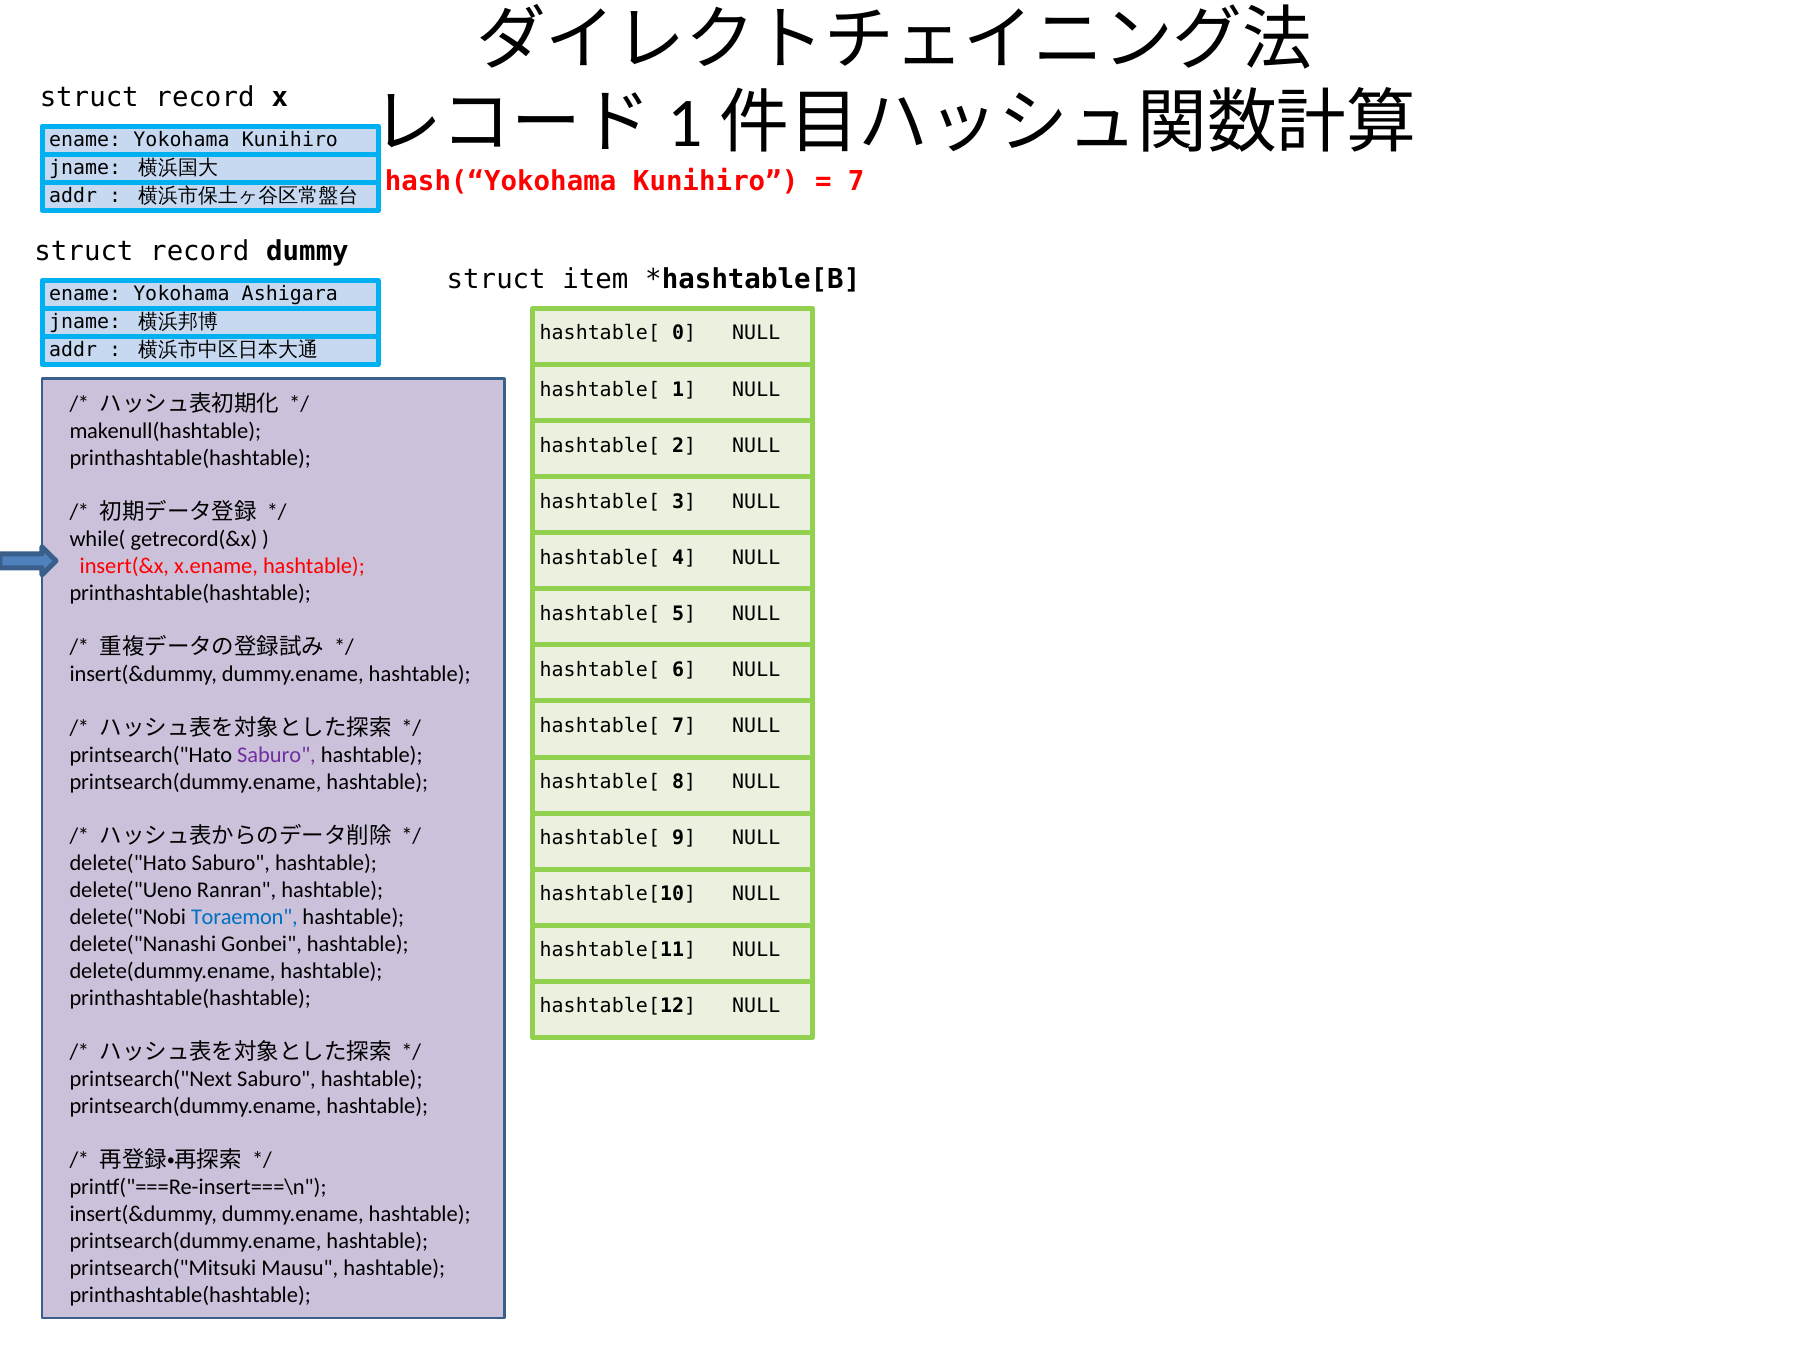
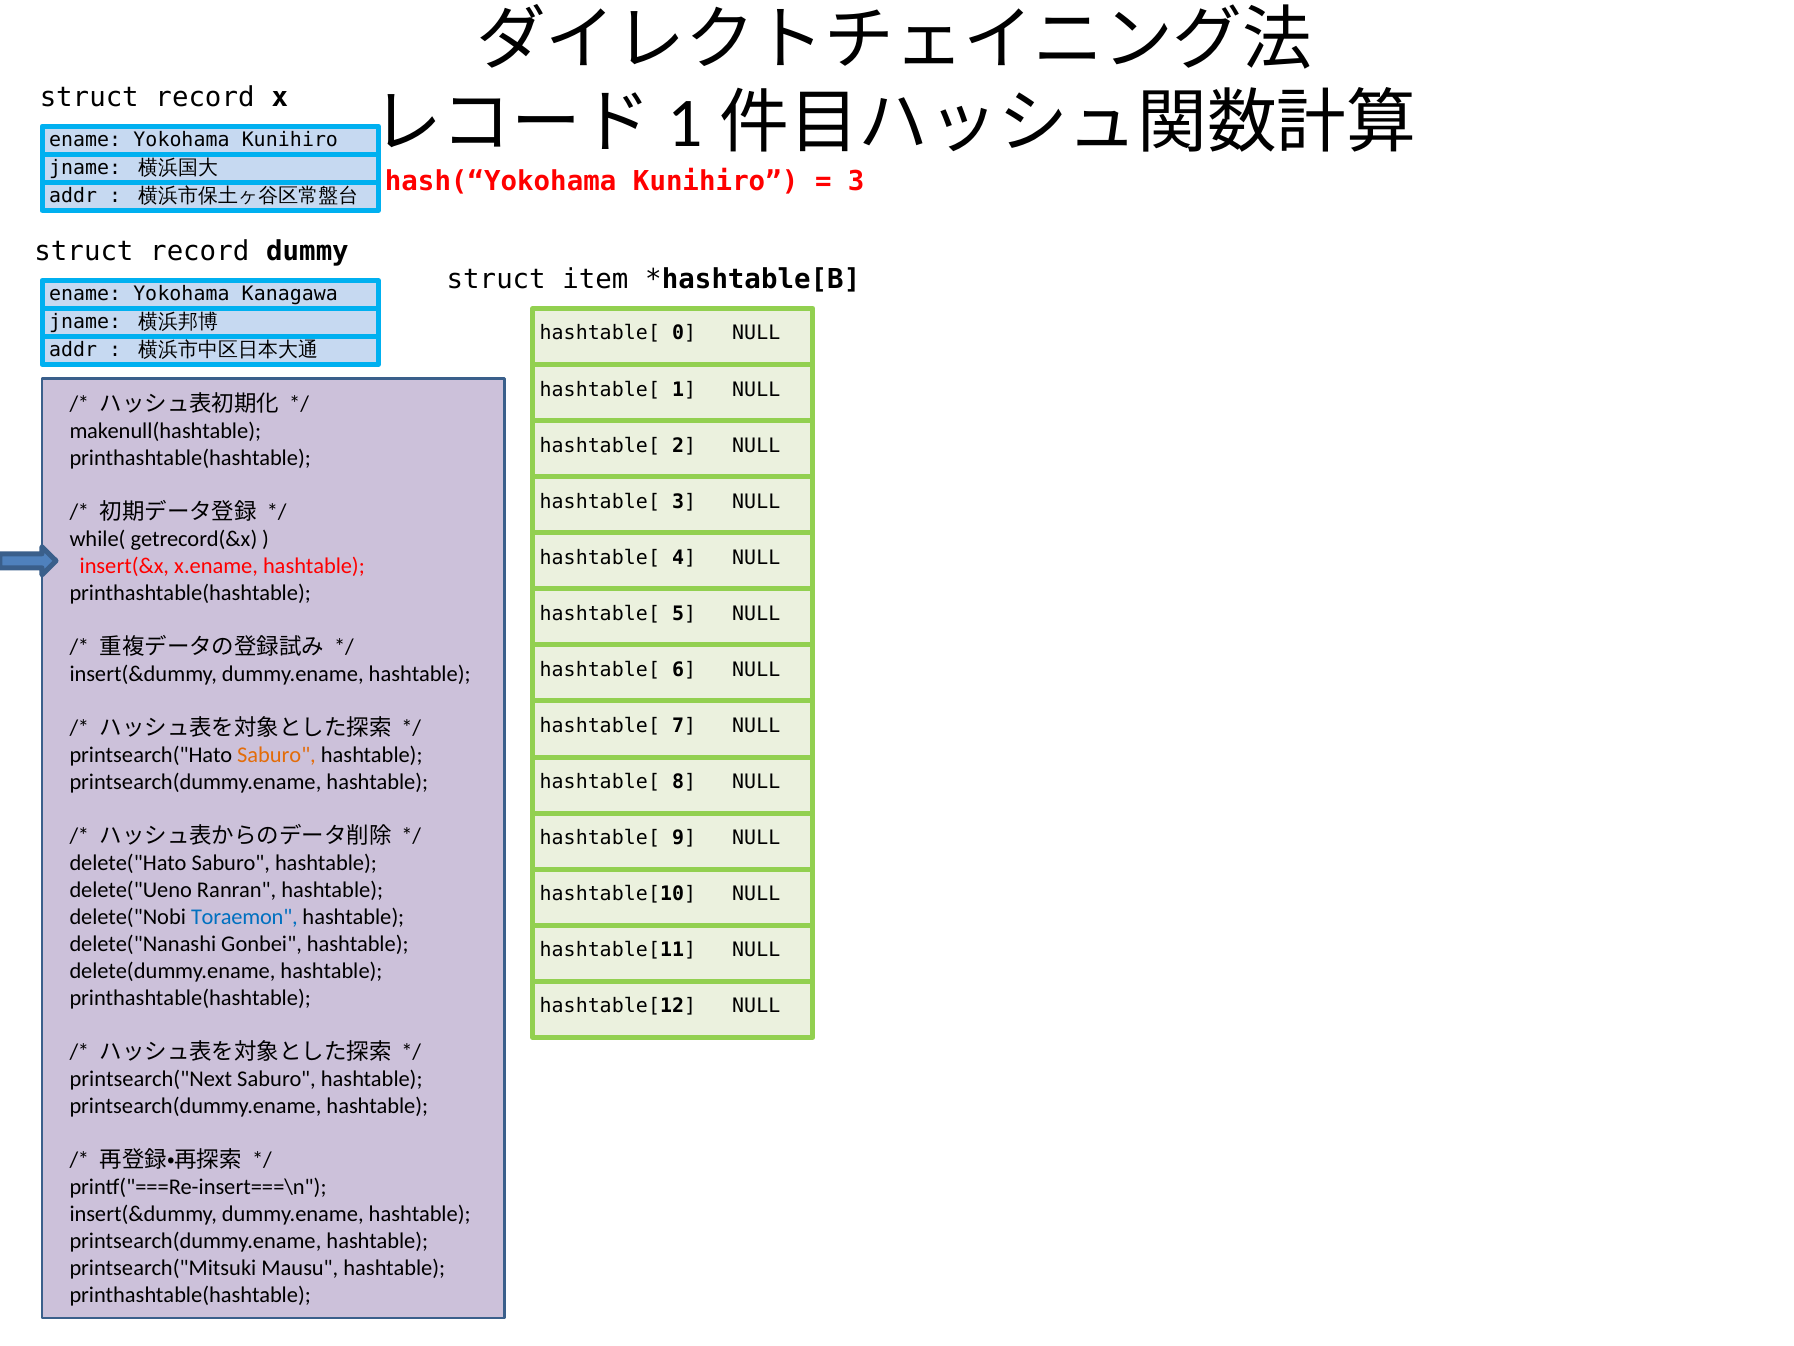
7: 7 -> 3 (856, 181)
Ashigara: Ashigara -> Kanagawa (290, 294)
Saburo colour: purple -> orange (276, 755)
